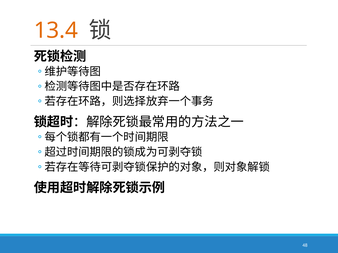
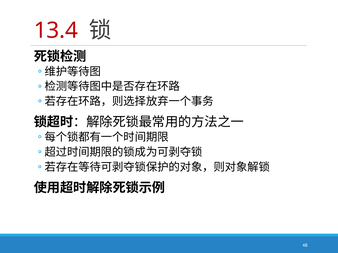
13.4 colour: orange -> red (56, 30)
